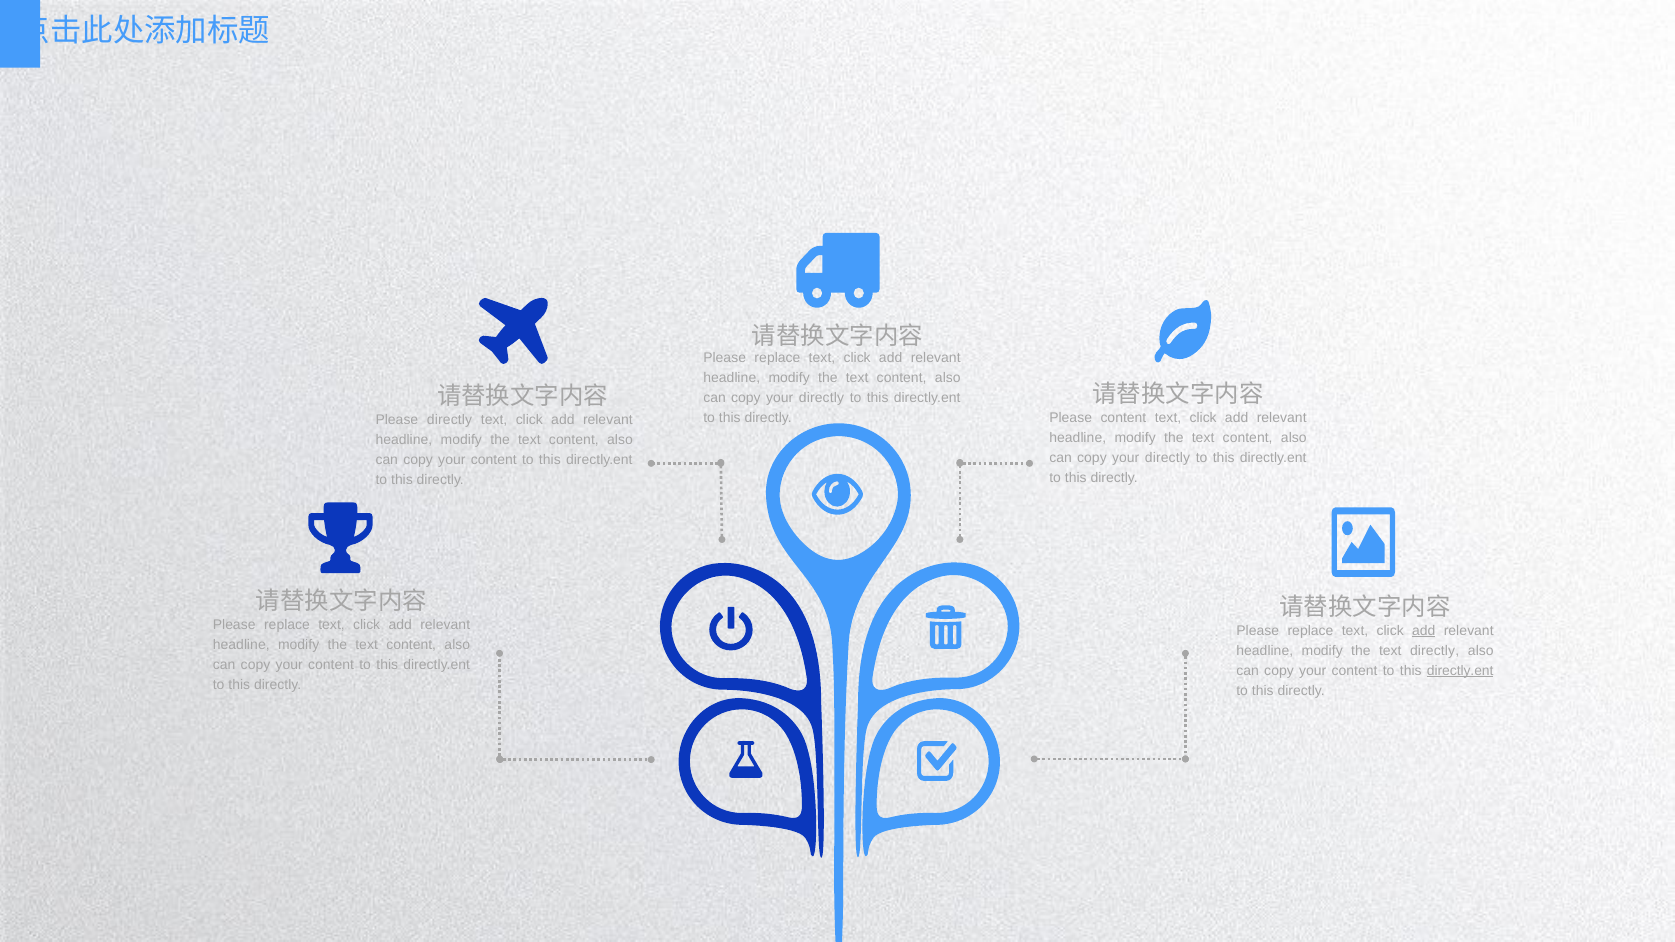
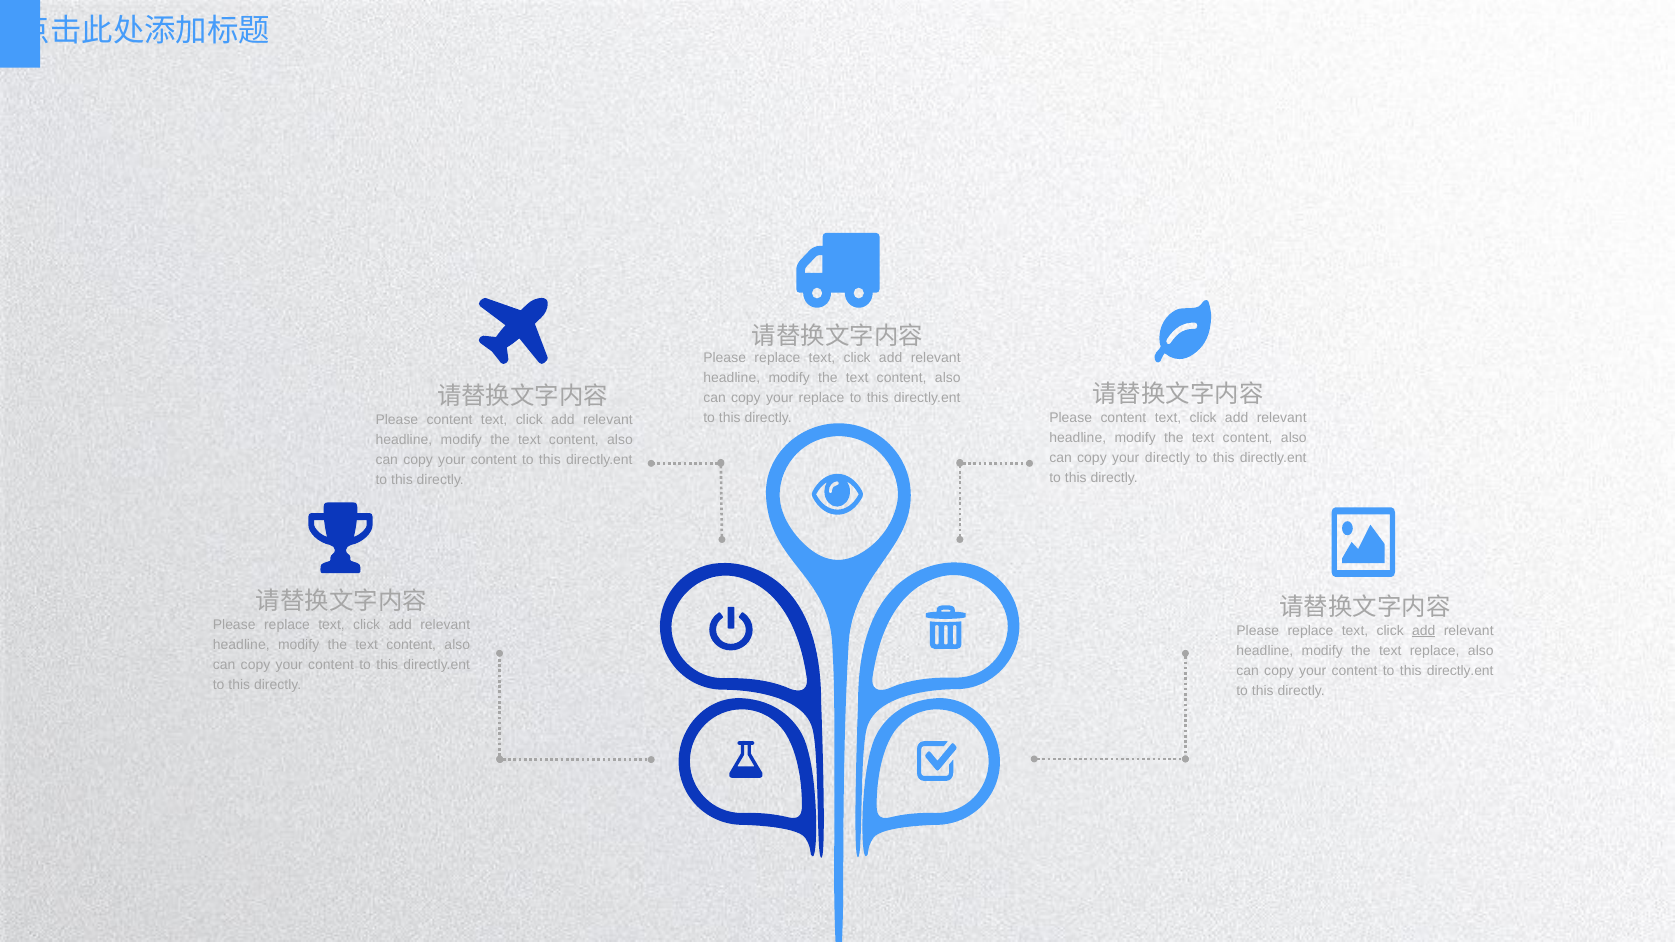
directly: directly -> replace (822, 398)
directly: directly -> content (450, 420)
text directly: directly -> replace (1435, 651)
directly.ent underline: present -> none (1460, 671)
